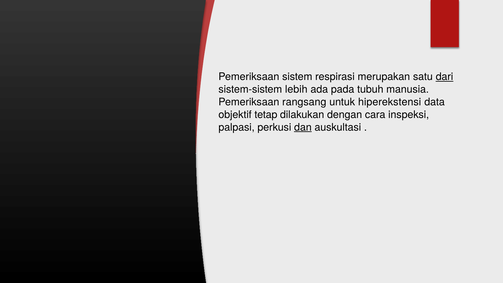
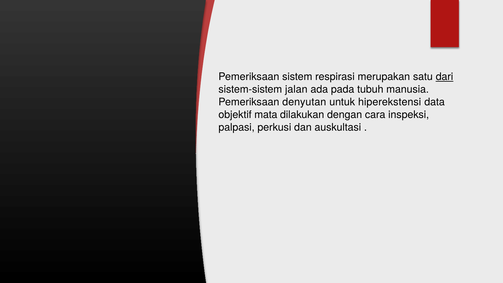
lebih: lebih -> jalan (296, 89)
rangsang: rangsang -> denyutan (304, 102)
tetap: tetap -> mata (266, 115)
dan underline: present -> none (303, 127)
